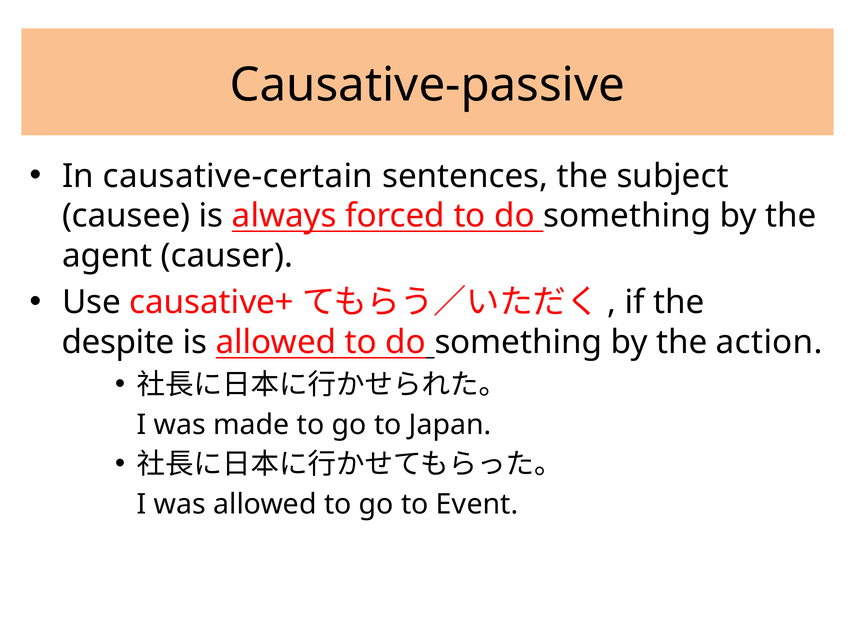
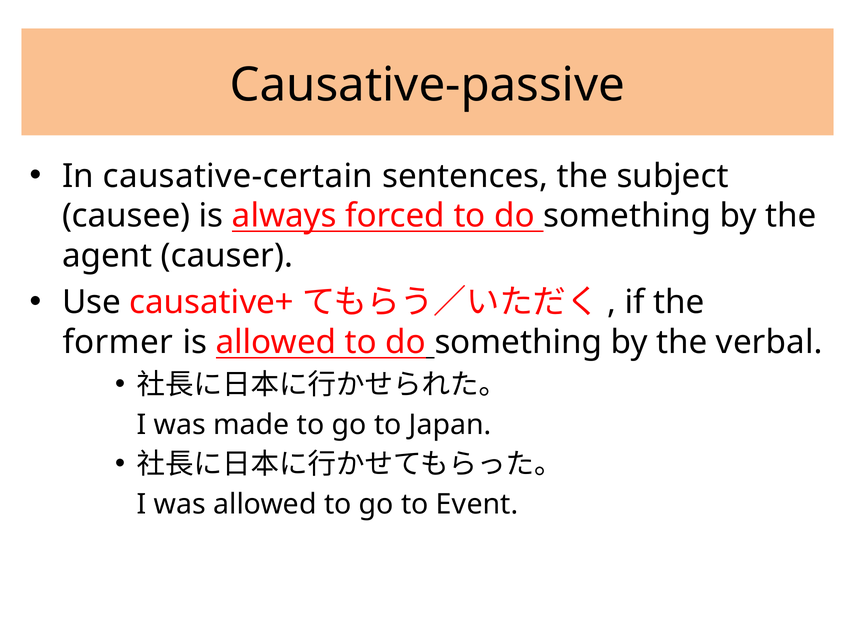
despite: despite -> former (118, 343)
action: action -> verbal (769, 343)
